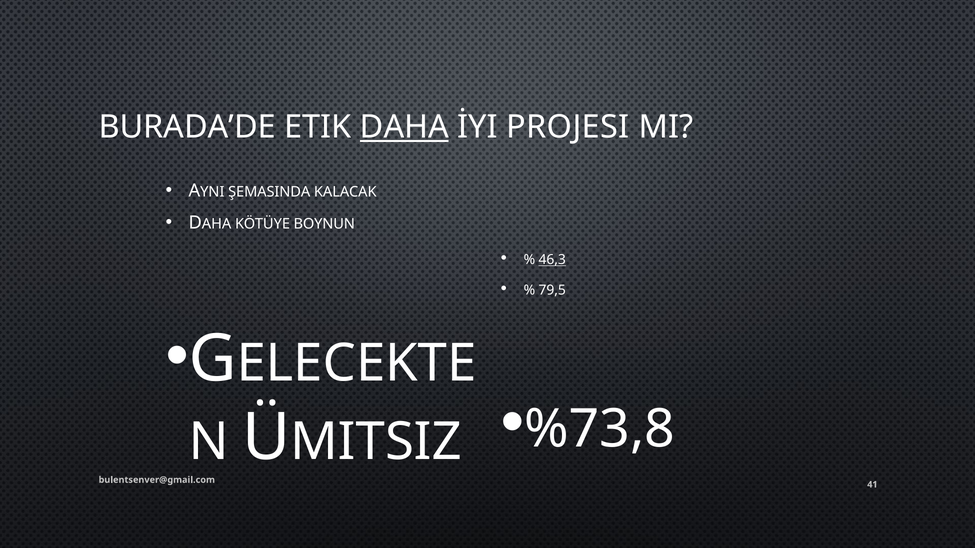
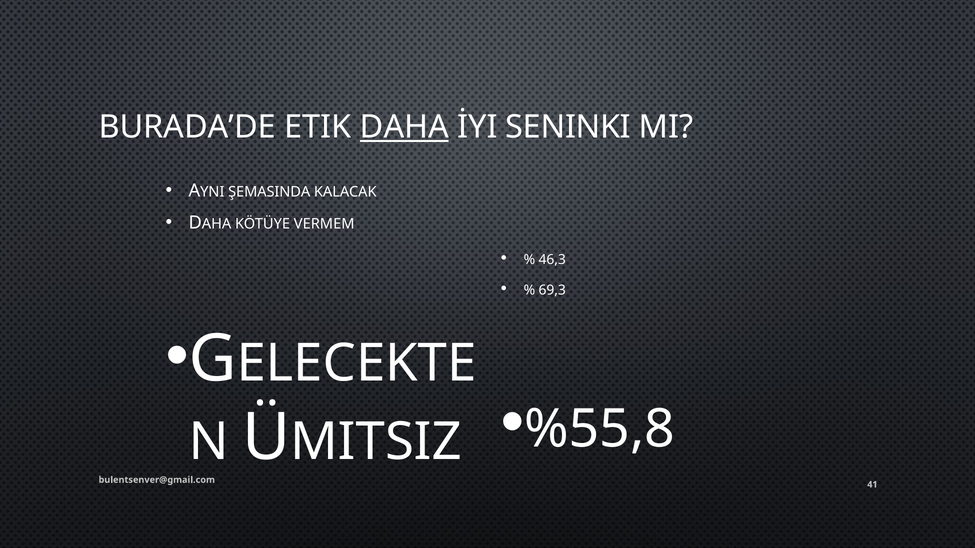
PROJESI: PROJESI -> SENINKI (568, 127)
BOYNUN: BOYNUN -> VERMEM (324, 224)
46,3 underline: present -> none (552, 260)
79,5: 79,5 -> 69,3 (552, 291)
%73,8: %73,8 -> %55,8 (600, 430)
